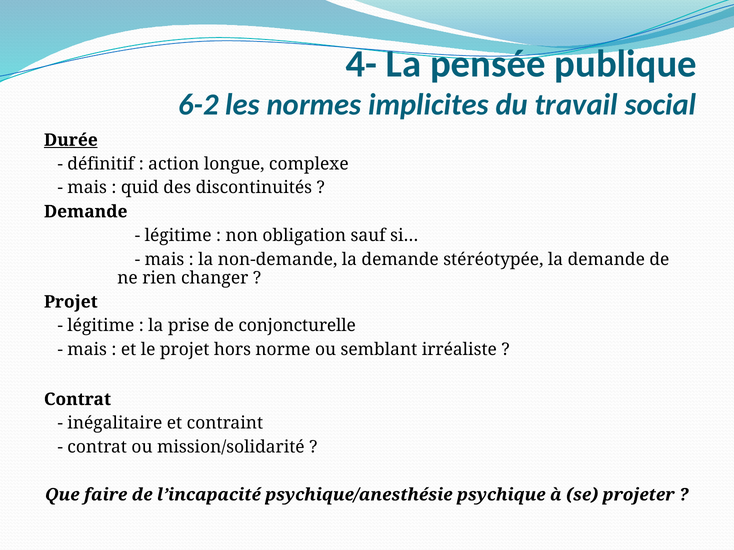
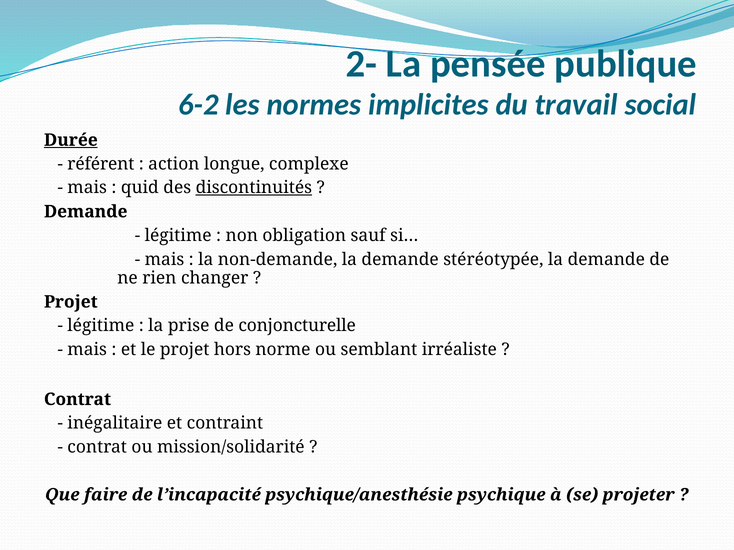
4-: 4- -> 2- (361, 64)
définitif: définitif -> référent (101, 164)
discontinuités underline: none -> present (254, 188)
